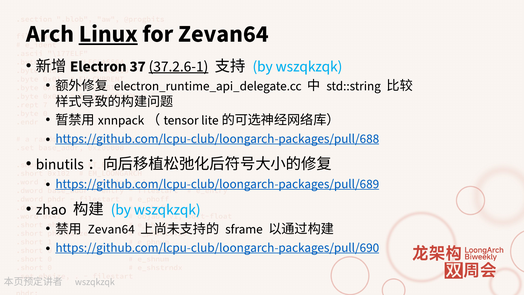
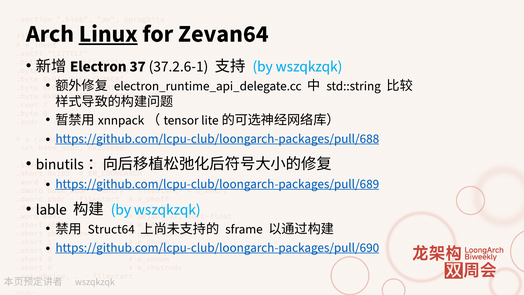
37.2.6-1 underline: present -> none (178, 66)
zhao: zhao -> lable (51, 209)
Zevan64: Zevan64 -> Struct64 (111, 229)
